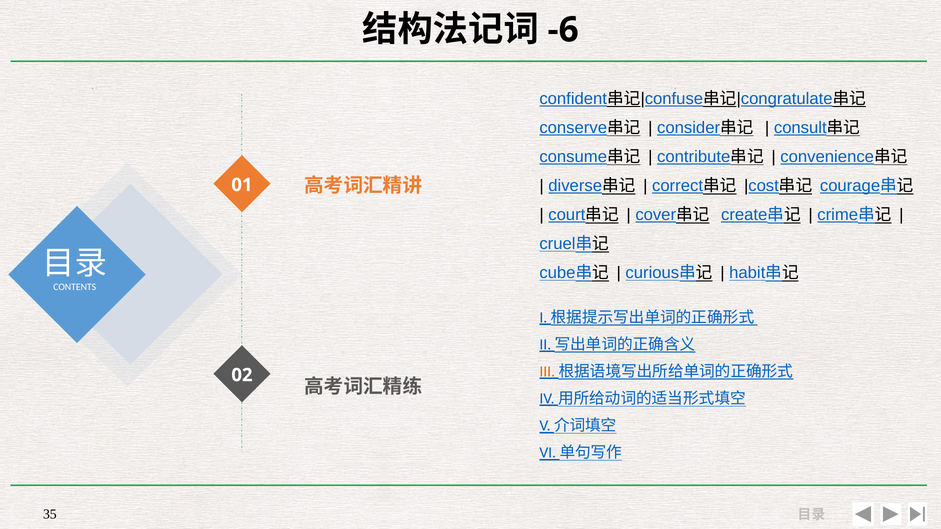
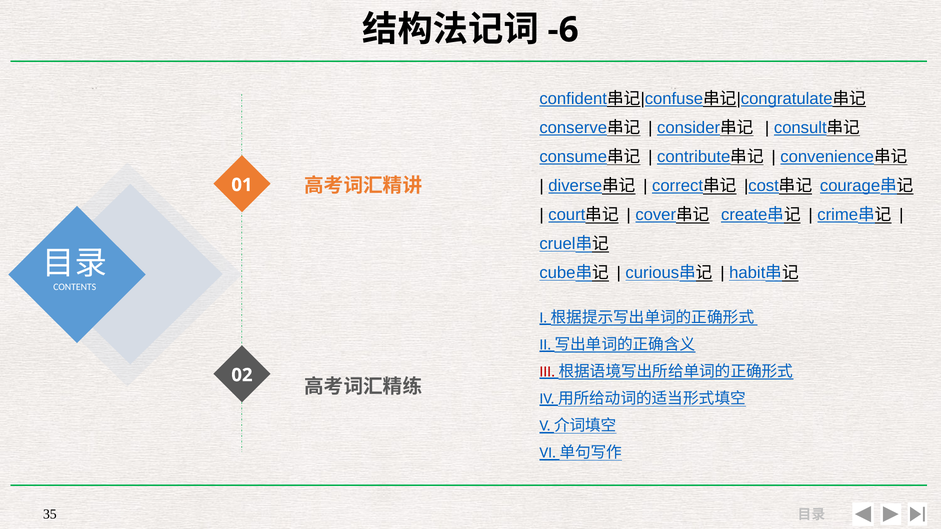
III colour: orange -> red (547, 372)
